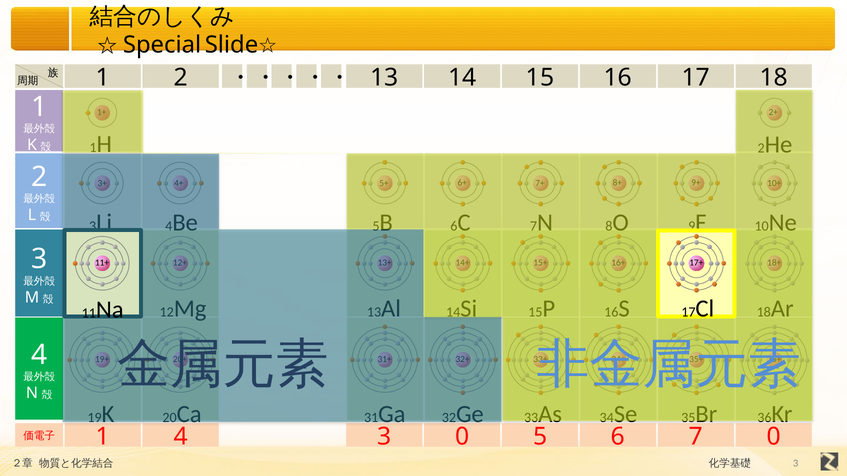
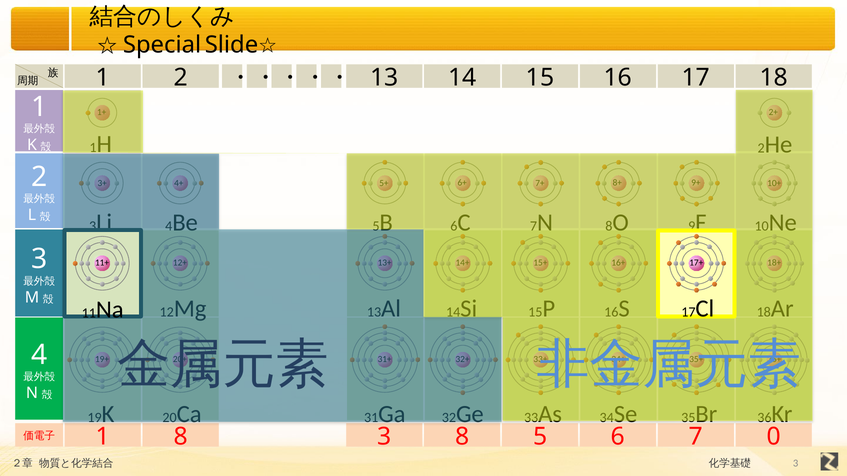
1 4: 4 -> 8 (181, 437)
3 0: 0 -> 8 (462, 437)
